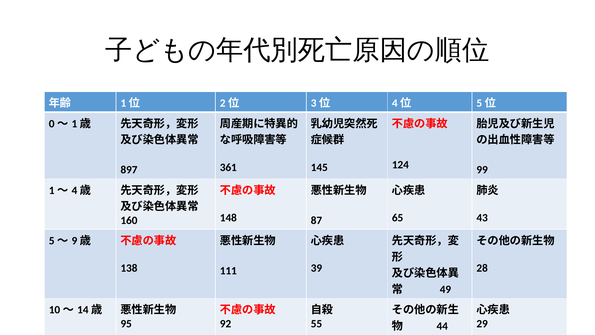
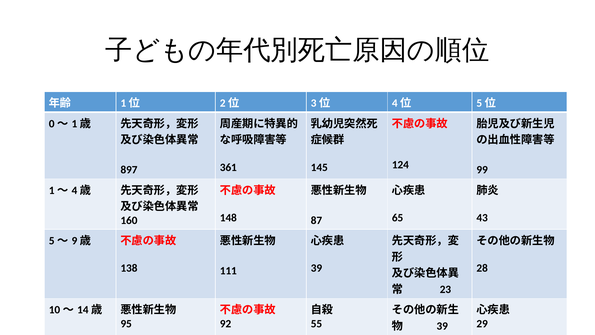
49: 49 -> 23 (445, 289)
44: 44 -> 39 (442, 326)
